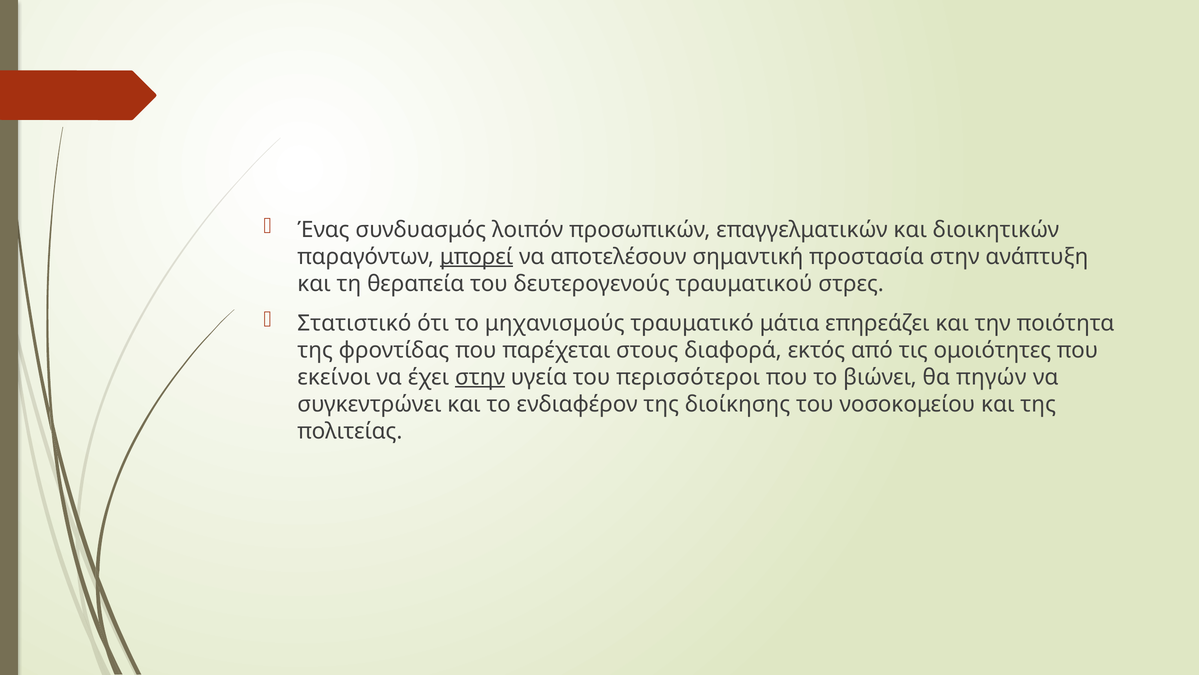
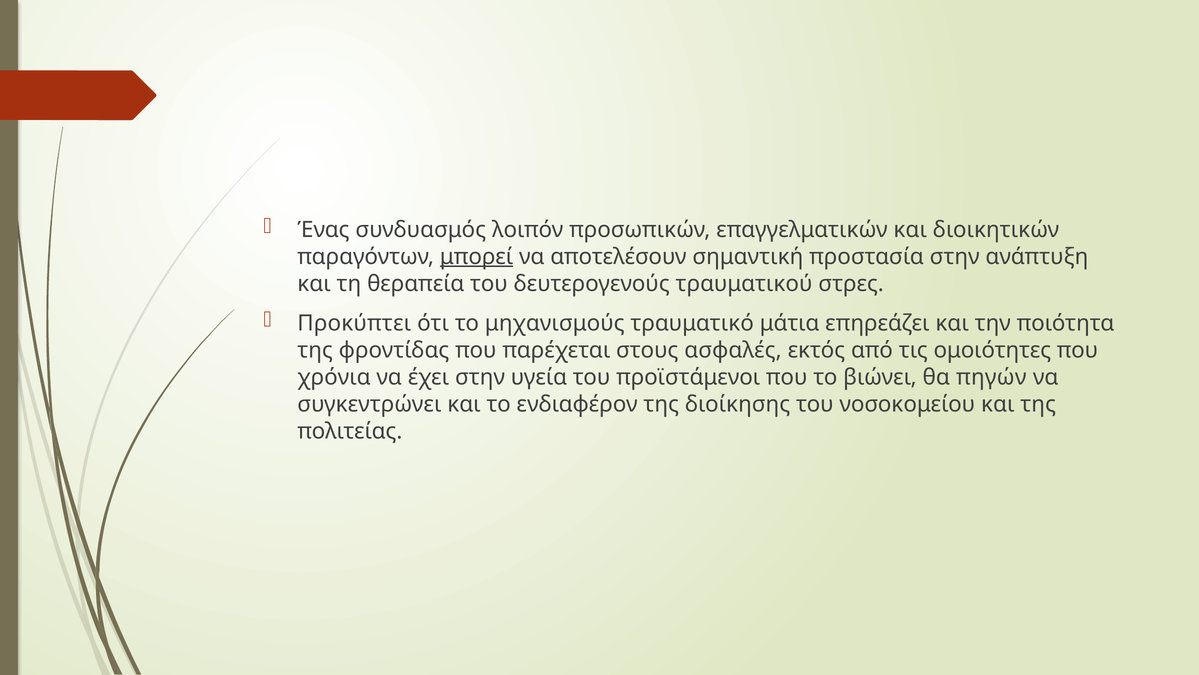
Στατιστικό: Στατιστικό -> Προκύπτει (354, 323)
διαφορά: διαφορά -> ασφαλές (733, 350)
εκείνοι: εκείνοι -> χρόνια (334, 377)
στην underline: present -> none (480, 377)
περισσότεροι: περισσότεροι -> προϊστάμενοι (688, 377)
